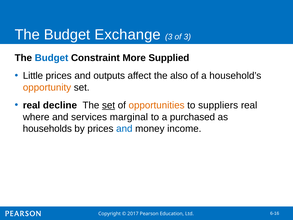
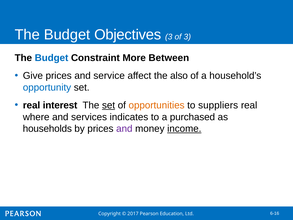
Exchange: Exchange -> Objectives (128, 35)
Supplied: Supplied -> Between (169, 58)
Little: Little -> Give (33, 76)
outputs: outputs -> service (109, 76)
opportunity colour: orange -> blue (47, 87)
decline: decline -> interest (60, 105)
marginal: marginal -> indicates (129, 117)
and colour: blue -> purple (124, 129)
income underline: none -> present (184, 129)
